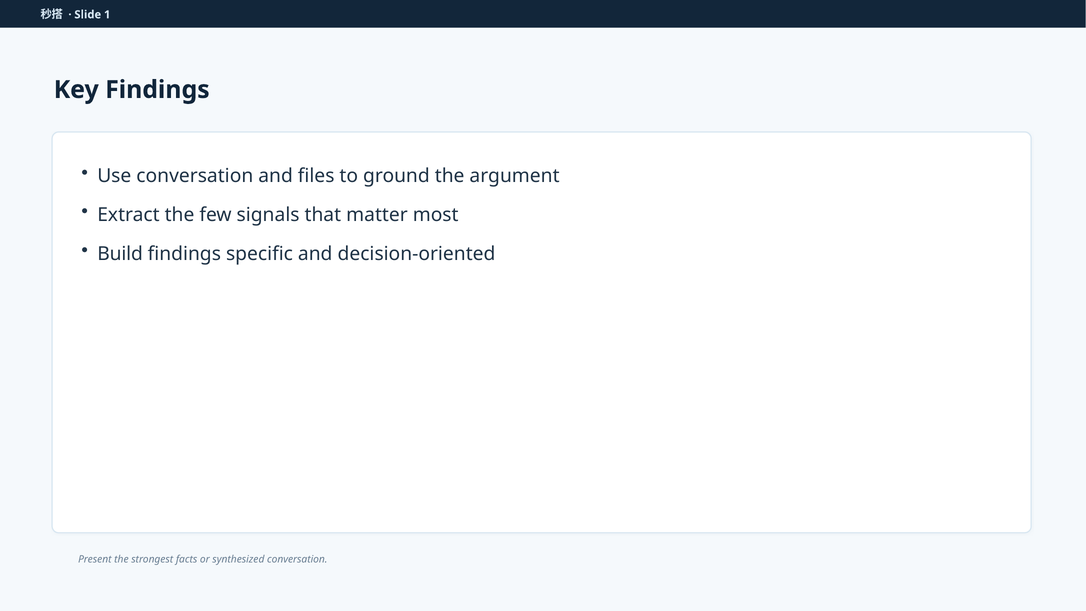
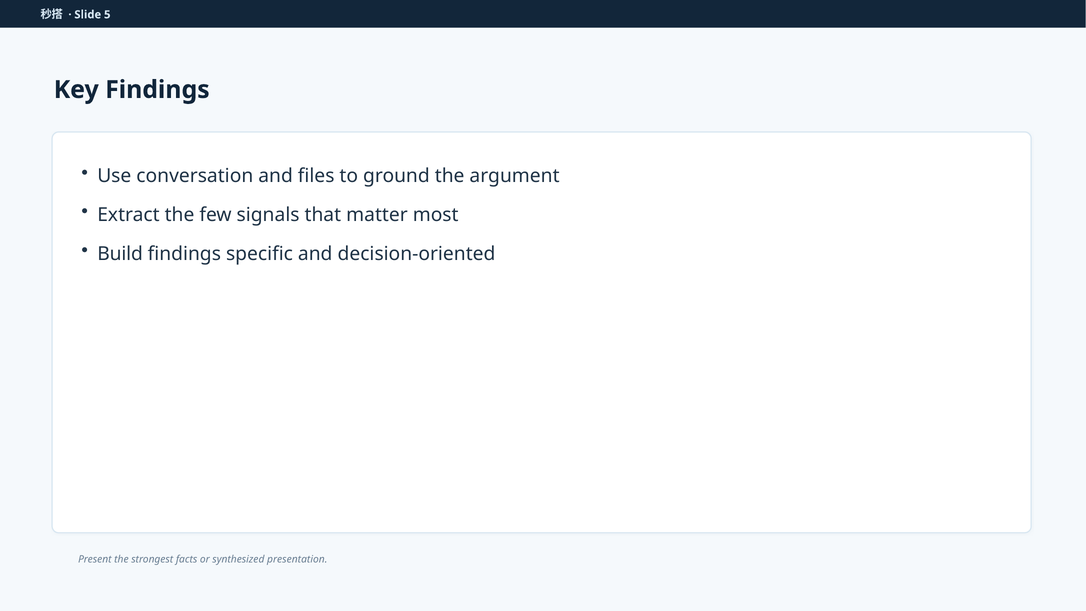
1: 1 -> 5 (107, 15)
synthesized conversation: conversation -> presentation (297, 559)
